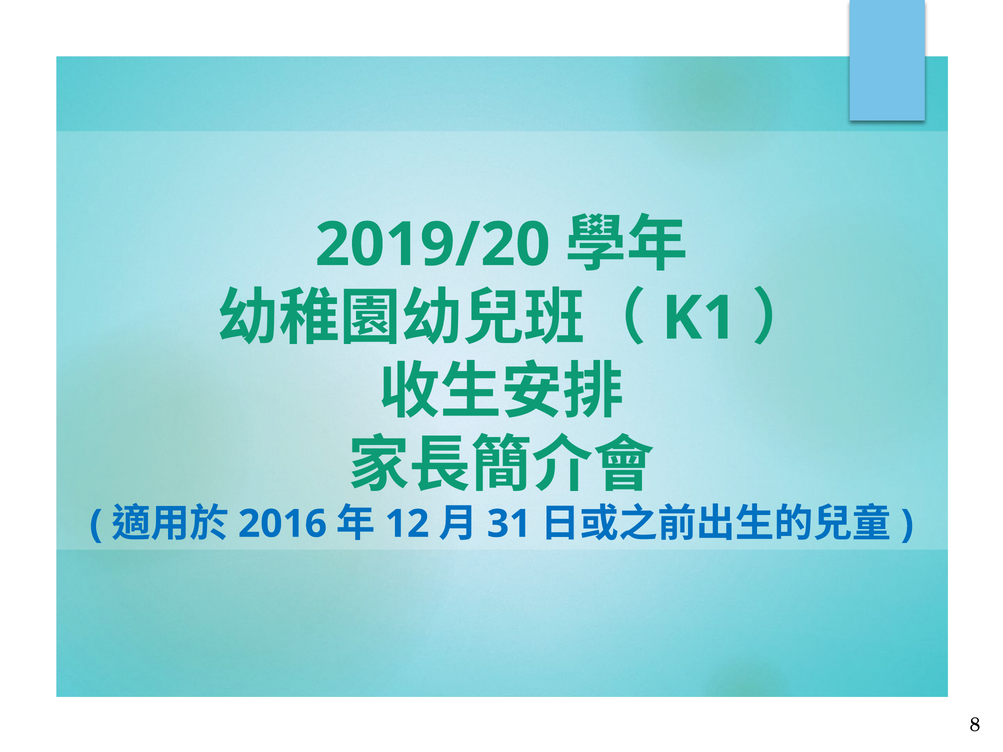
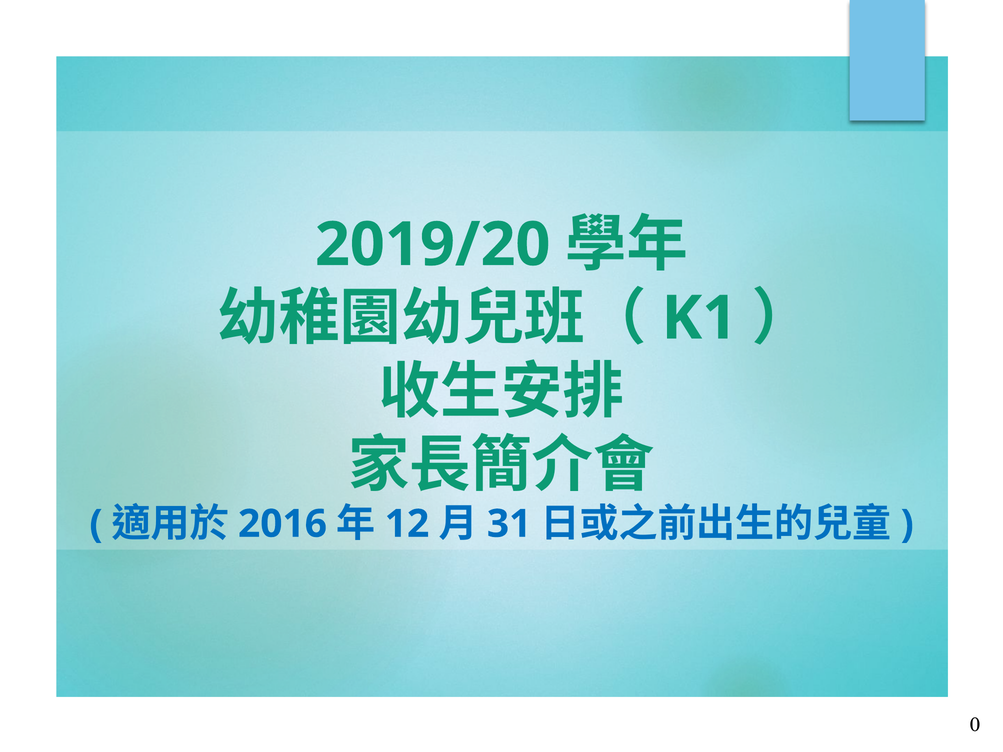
8: 8 -> 0 (975, 725)
